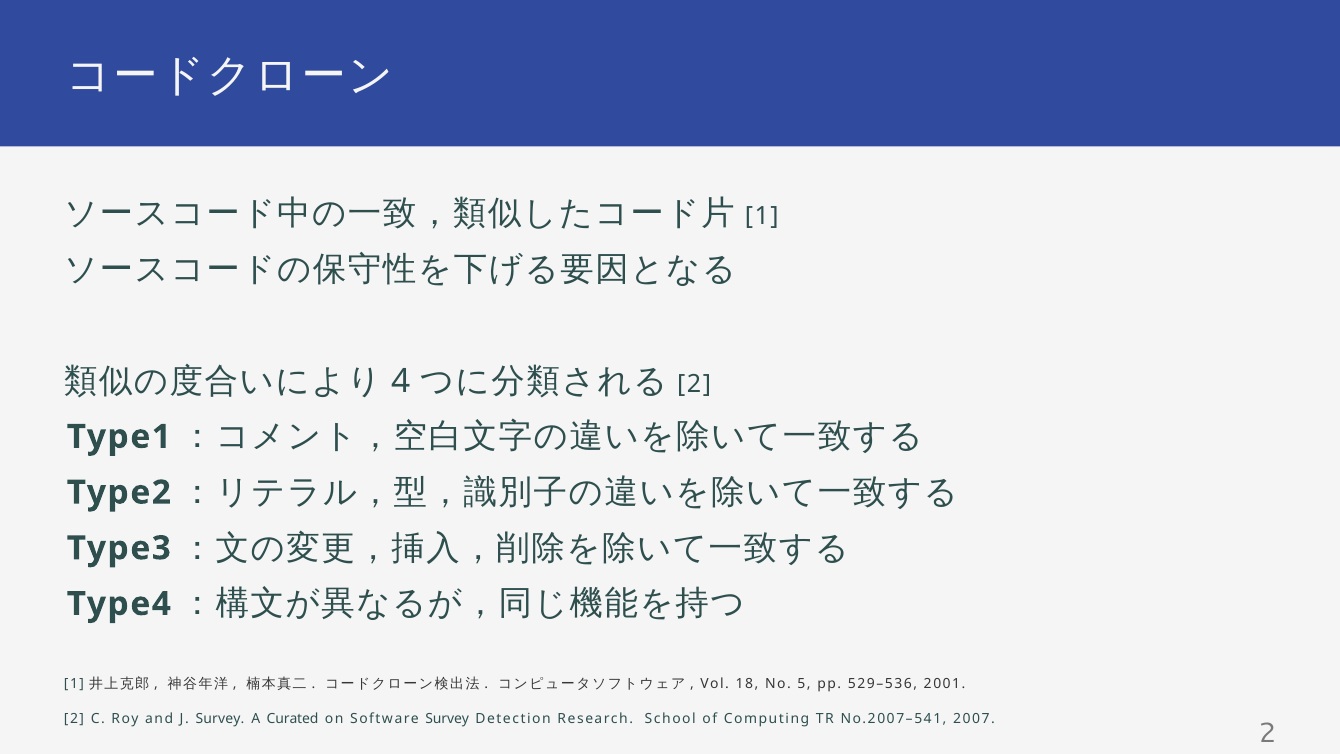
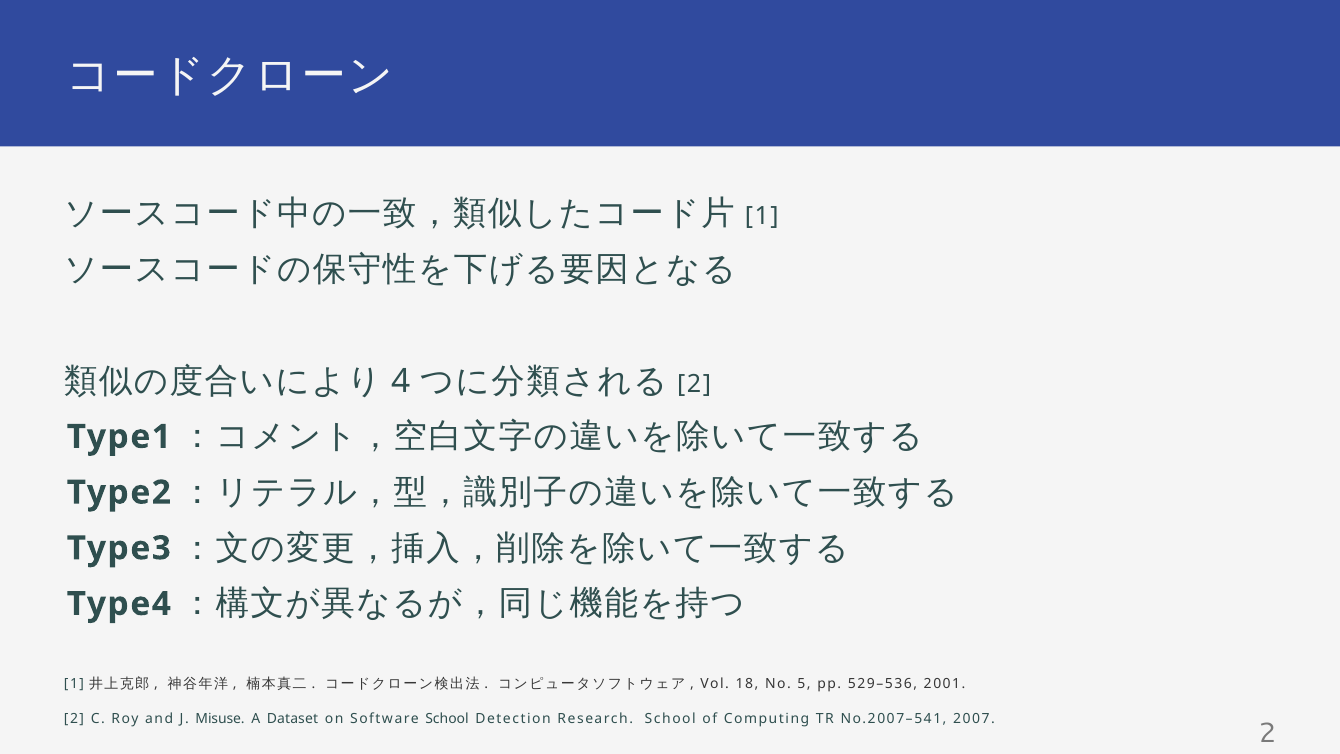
J Survey: Survey -> Misuse (220, 718)
Curated: Curated -> Dataset (292, 718)
Software Survey: Survey -> School (447, 718)
